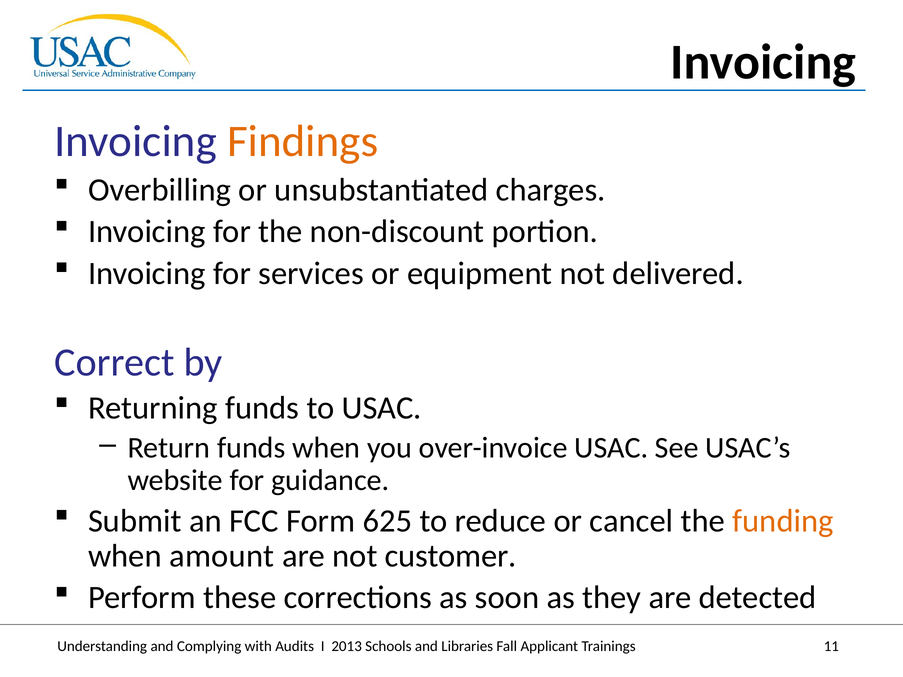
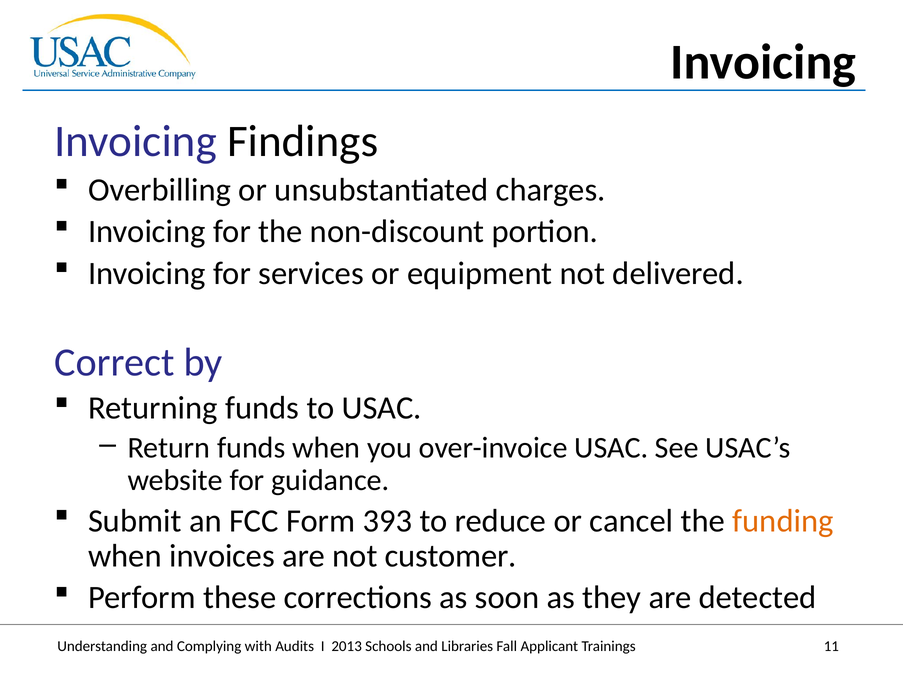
Findings colour: orange -> black (303, 141)
625: 625 -> 393 (388, 521)
amount: amount -> invoices (222, 556)
